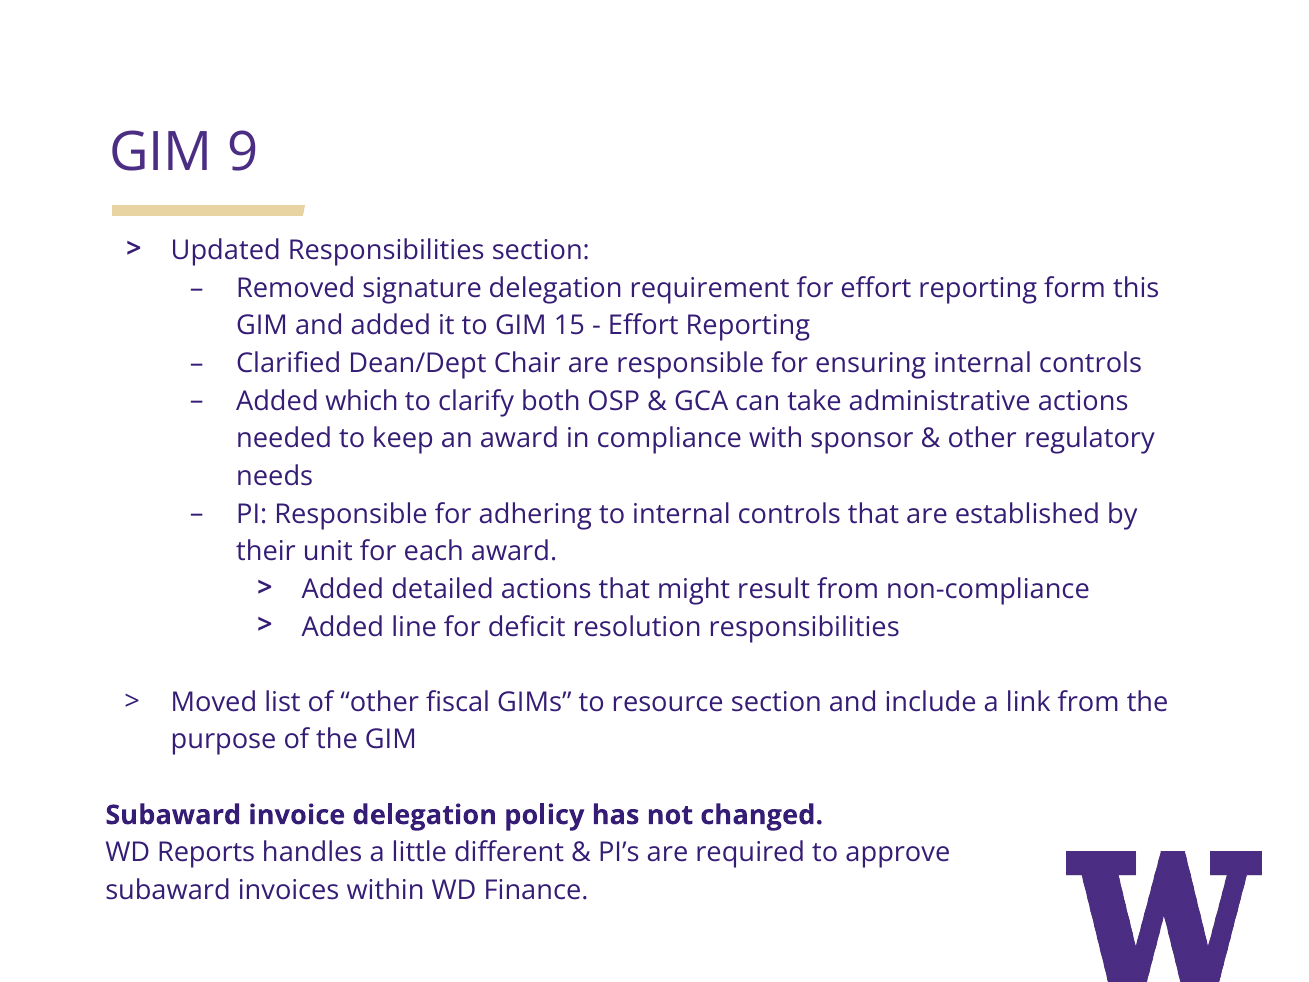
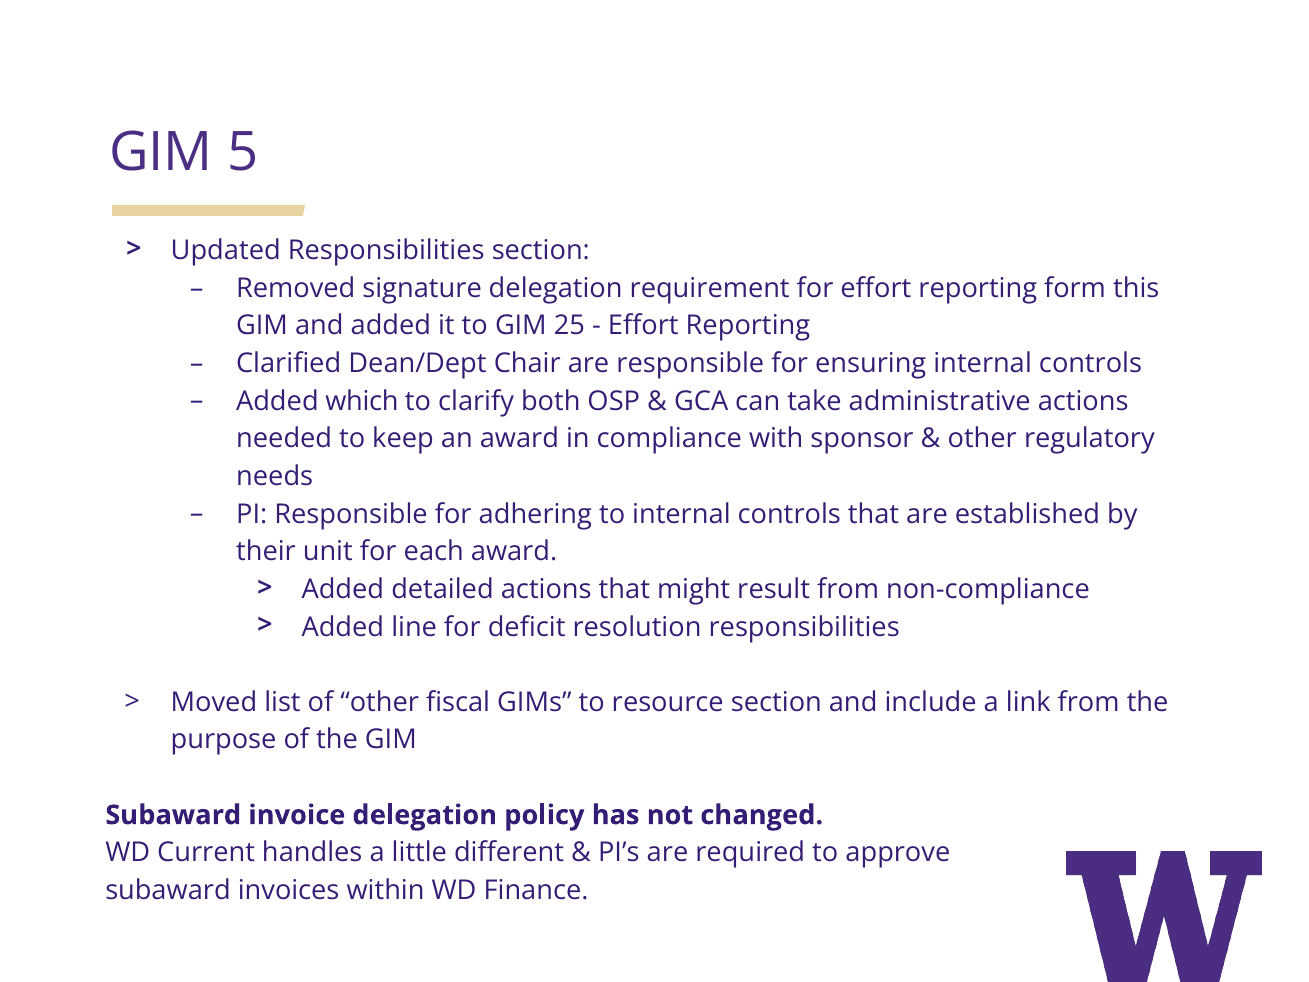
9: 9 -> 5 (243, 152)
15: 15 -> 25 (569, 326)
Reports: Reports -> Current (206, 853)
